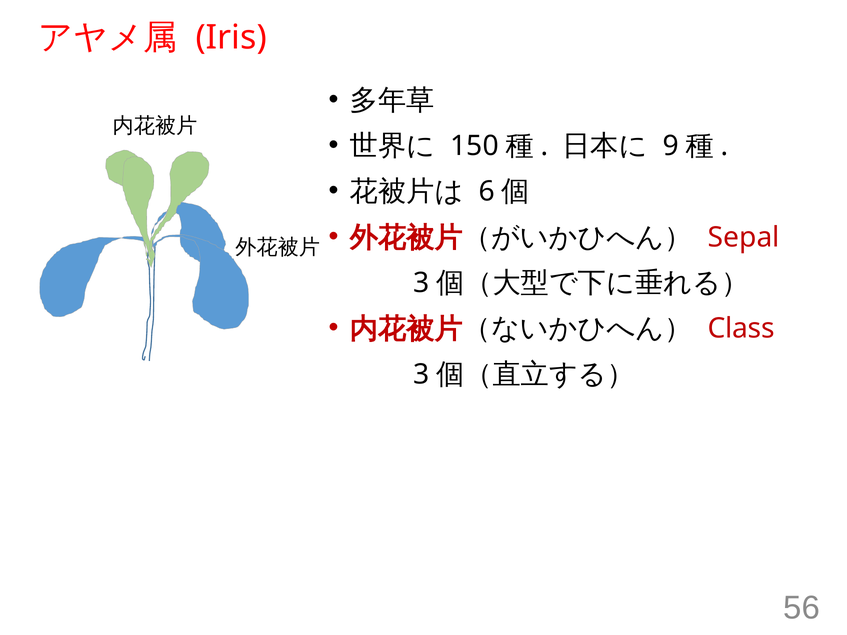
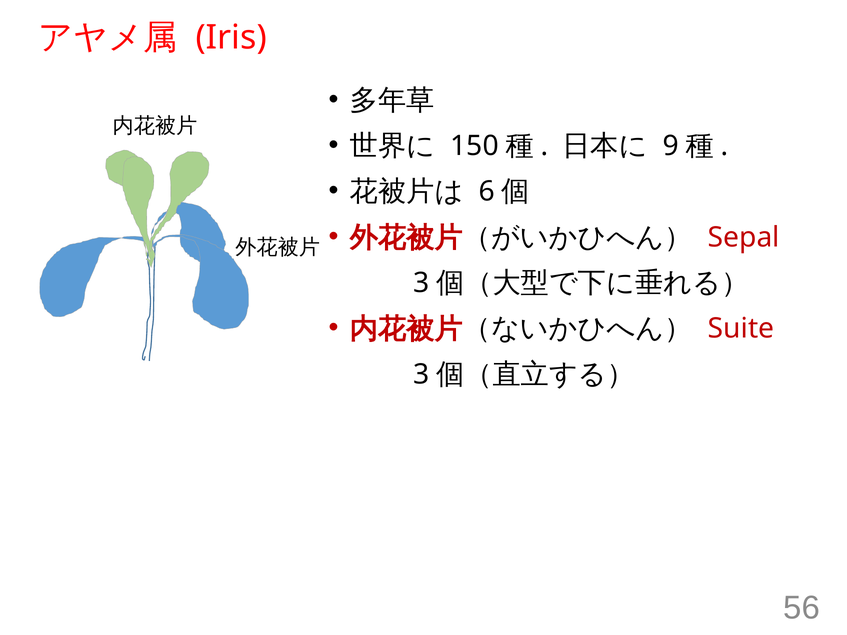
Class: Class -> Suite (741, 329)
